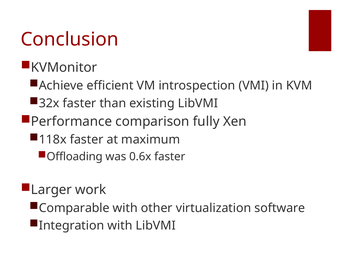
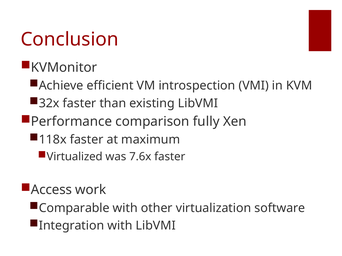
Offloading: Offloading -> Virtualized (75, 157)
0.6x: 0.6x -> 7.6x (140, 157)
Larger: Larger -> Access (51, 190)
